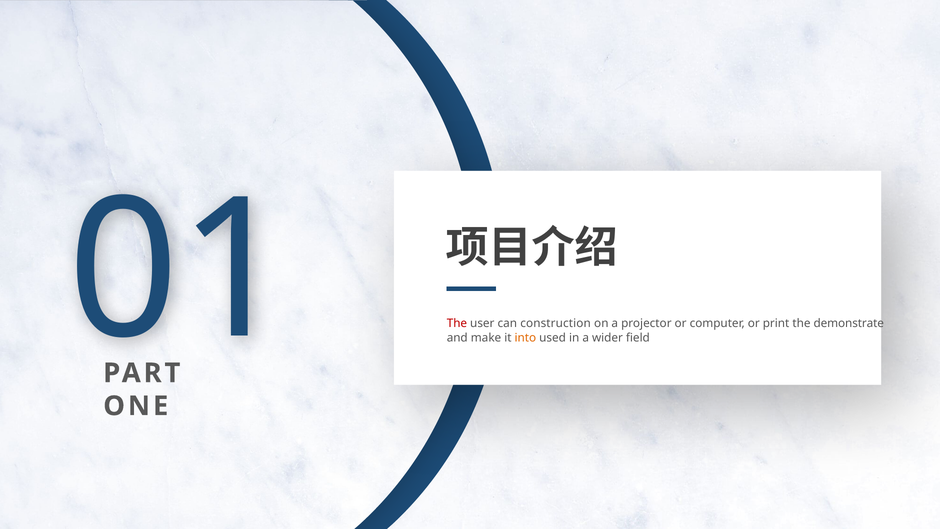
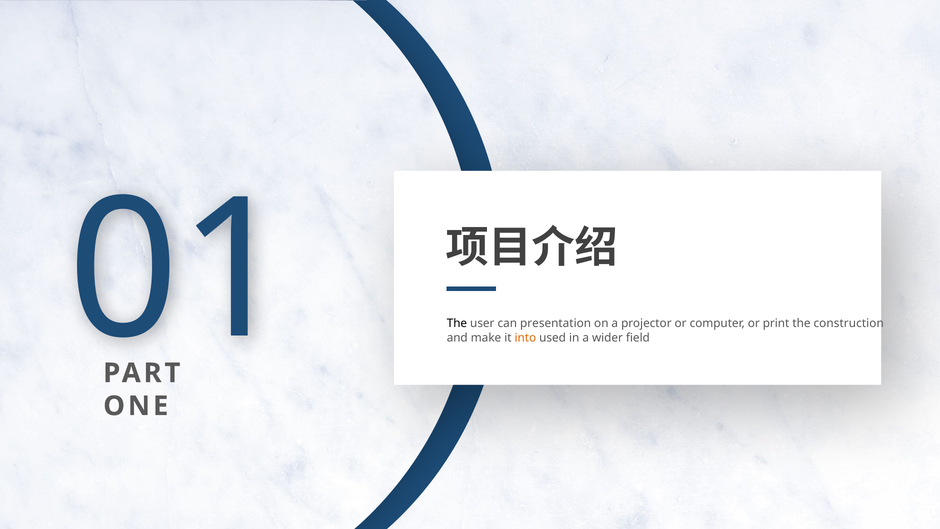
The colour: red -> black (457, 323)
construction: construction -> presentation (556, 323)
demonstrate: demonstrate -> construction (849, 323)
